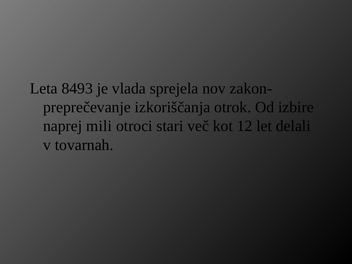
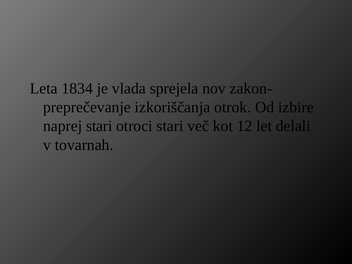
8493: 8493 -> 1834 (77, 89)
naprej mili: mili -> stari (99, 126)
